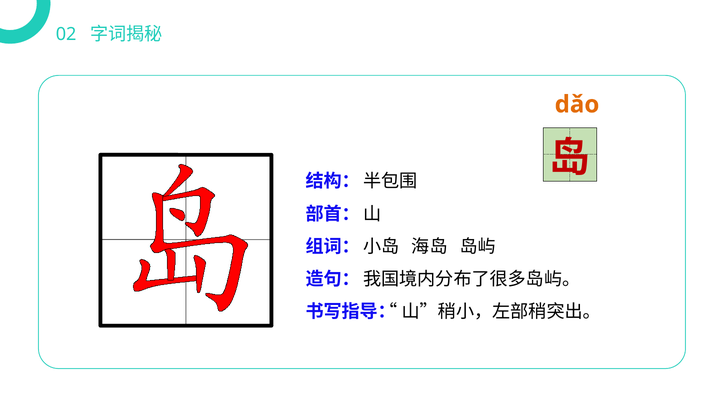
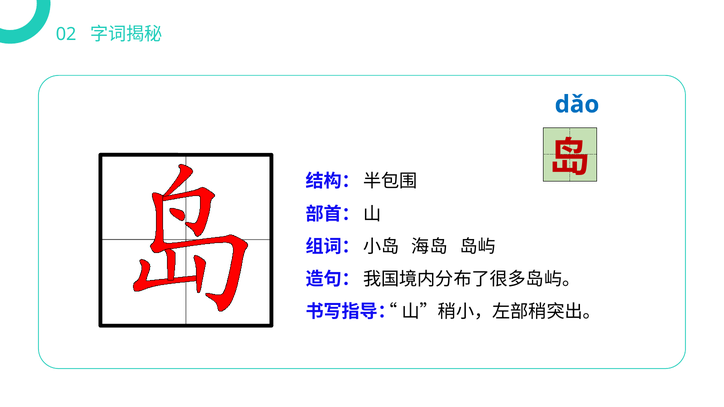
dǎo colour: orange -> blue (577, 105)
